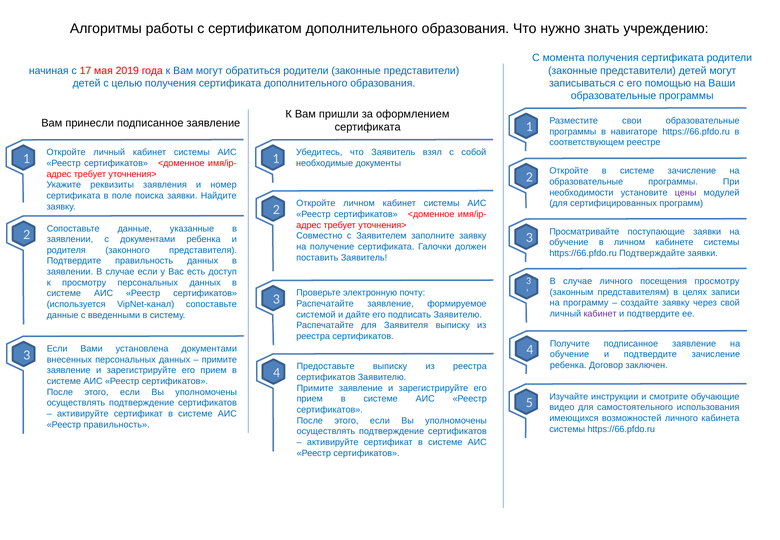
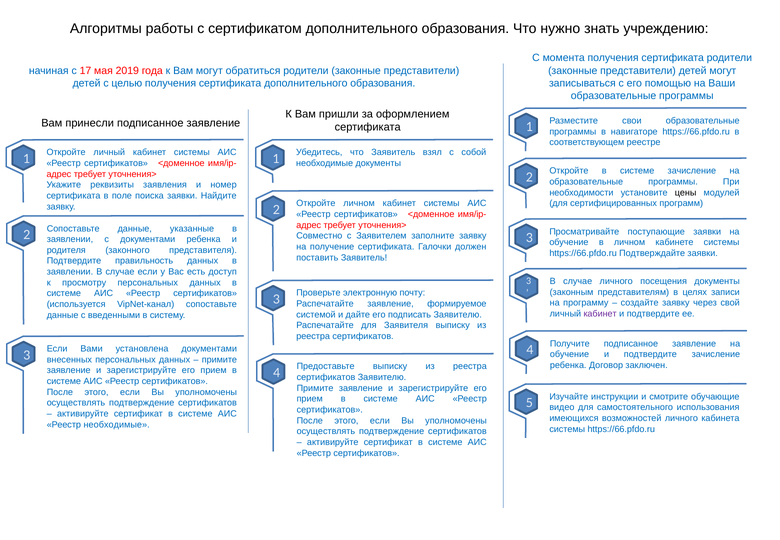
цены colour: purple -> black (686, 193)
посещения просмотру: просмотру -> документы (717, 281)
Реестр правильность: правильность -> необходимые (117, 425)
